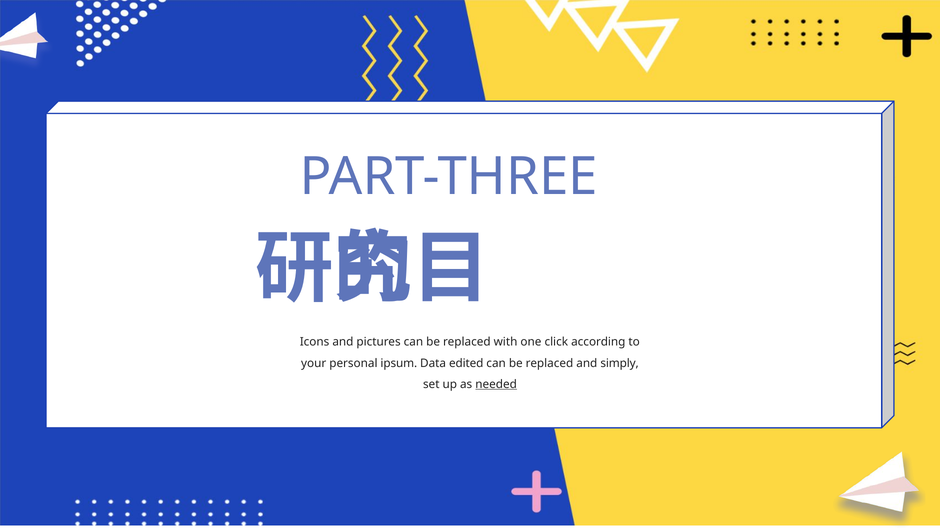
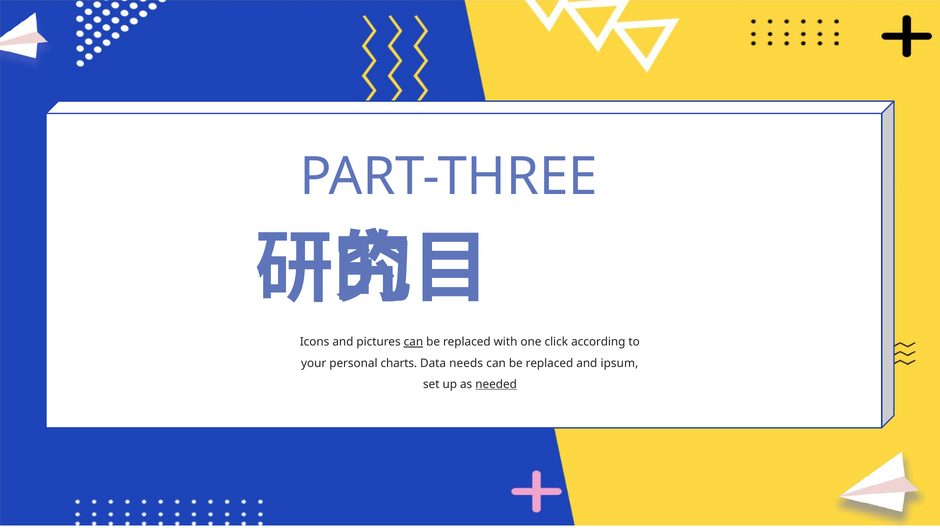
can underline: none -> present (413, 342)
ipsum: ipsum -> charts (399, 363)
edited: edited -> needs (466, 363)
simply: simply -> ipsum (619, 363)
